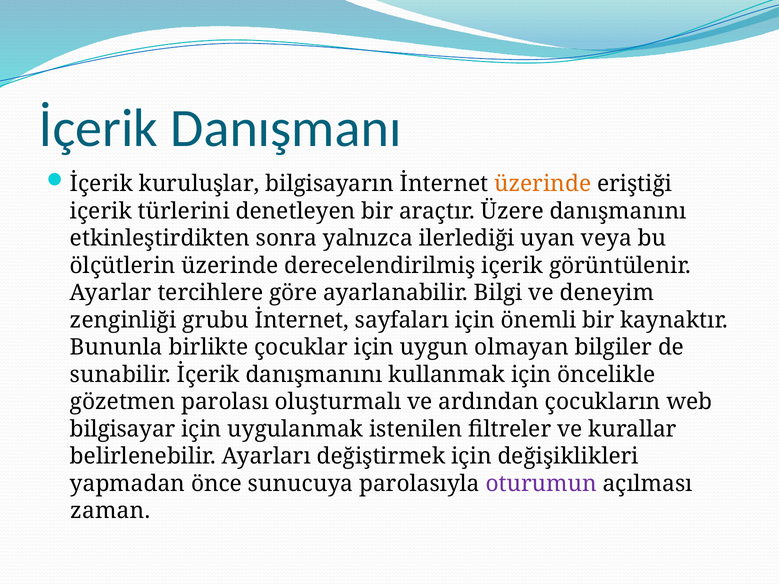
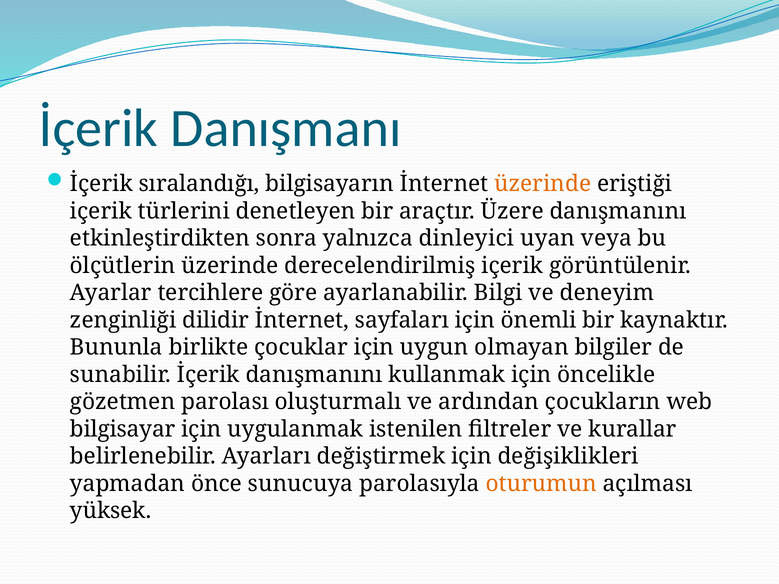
kuruluşlar: kuruluşlar -> sıralandığı (199, 184)
ilerlediği: ilerlediği -> dinleyici (466, 238)
grubu: grubu -> dilidir (216, 320)
oturumun colour: purple -> orange (541, 484)
zaman: zaman -> yüksek (111, 511)
